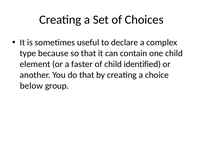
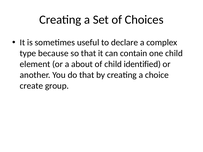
faster: faster -> about (82, 64)
below: below -> create (31, 86)
